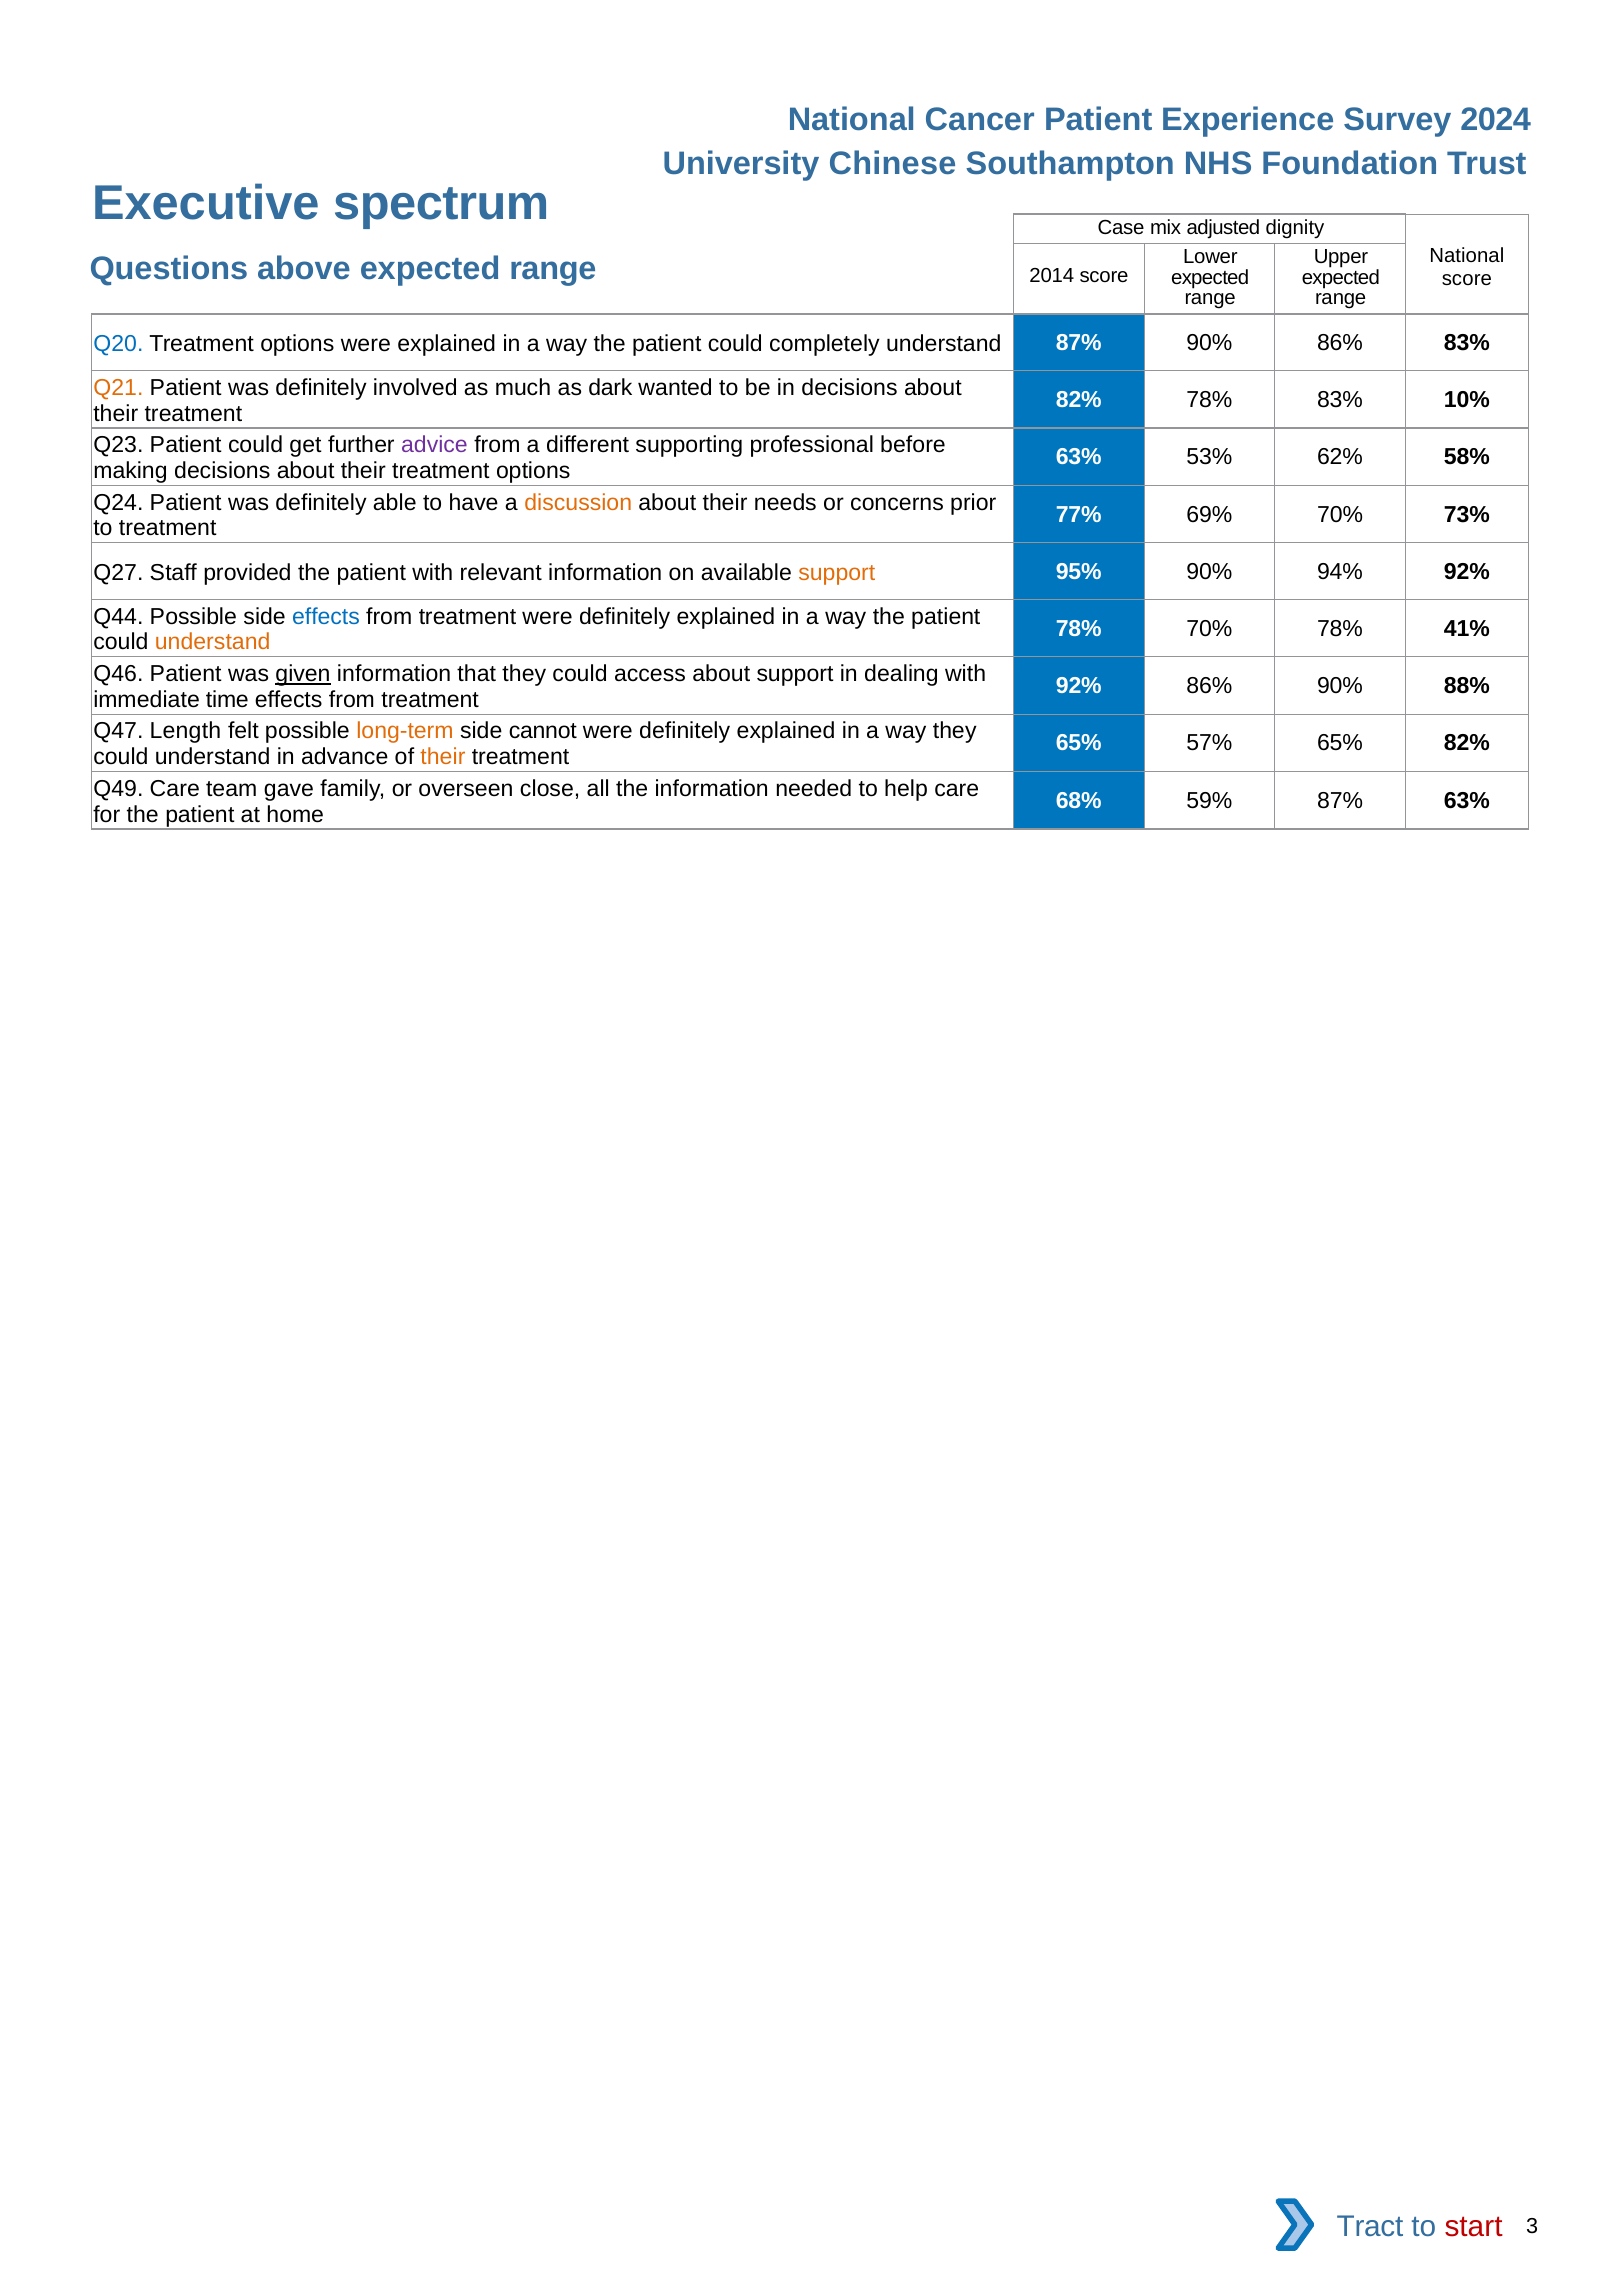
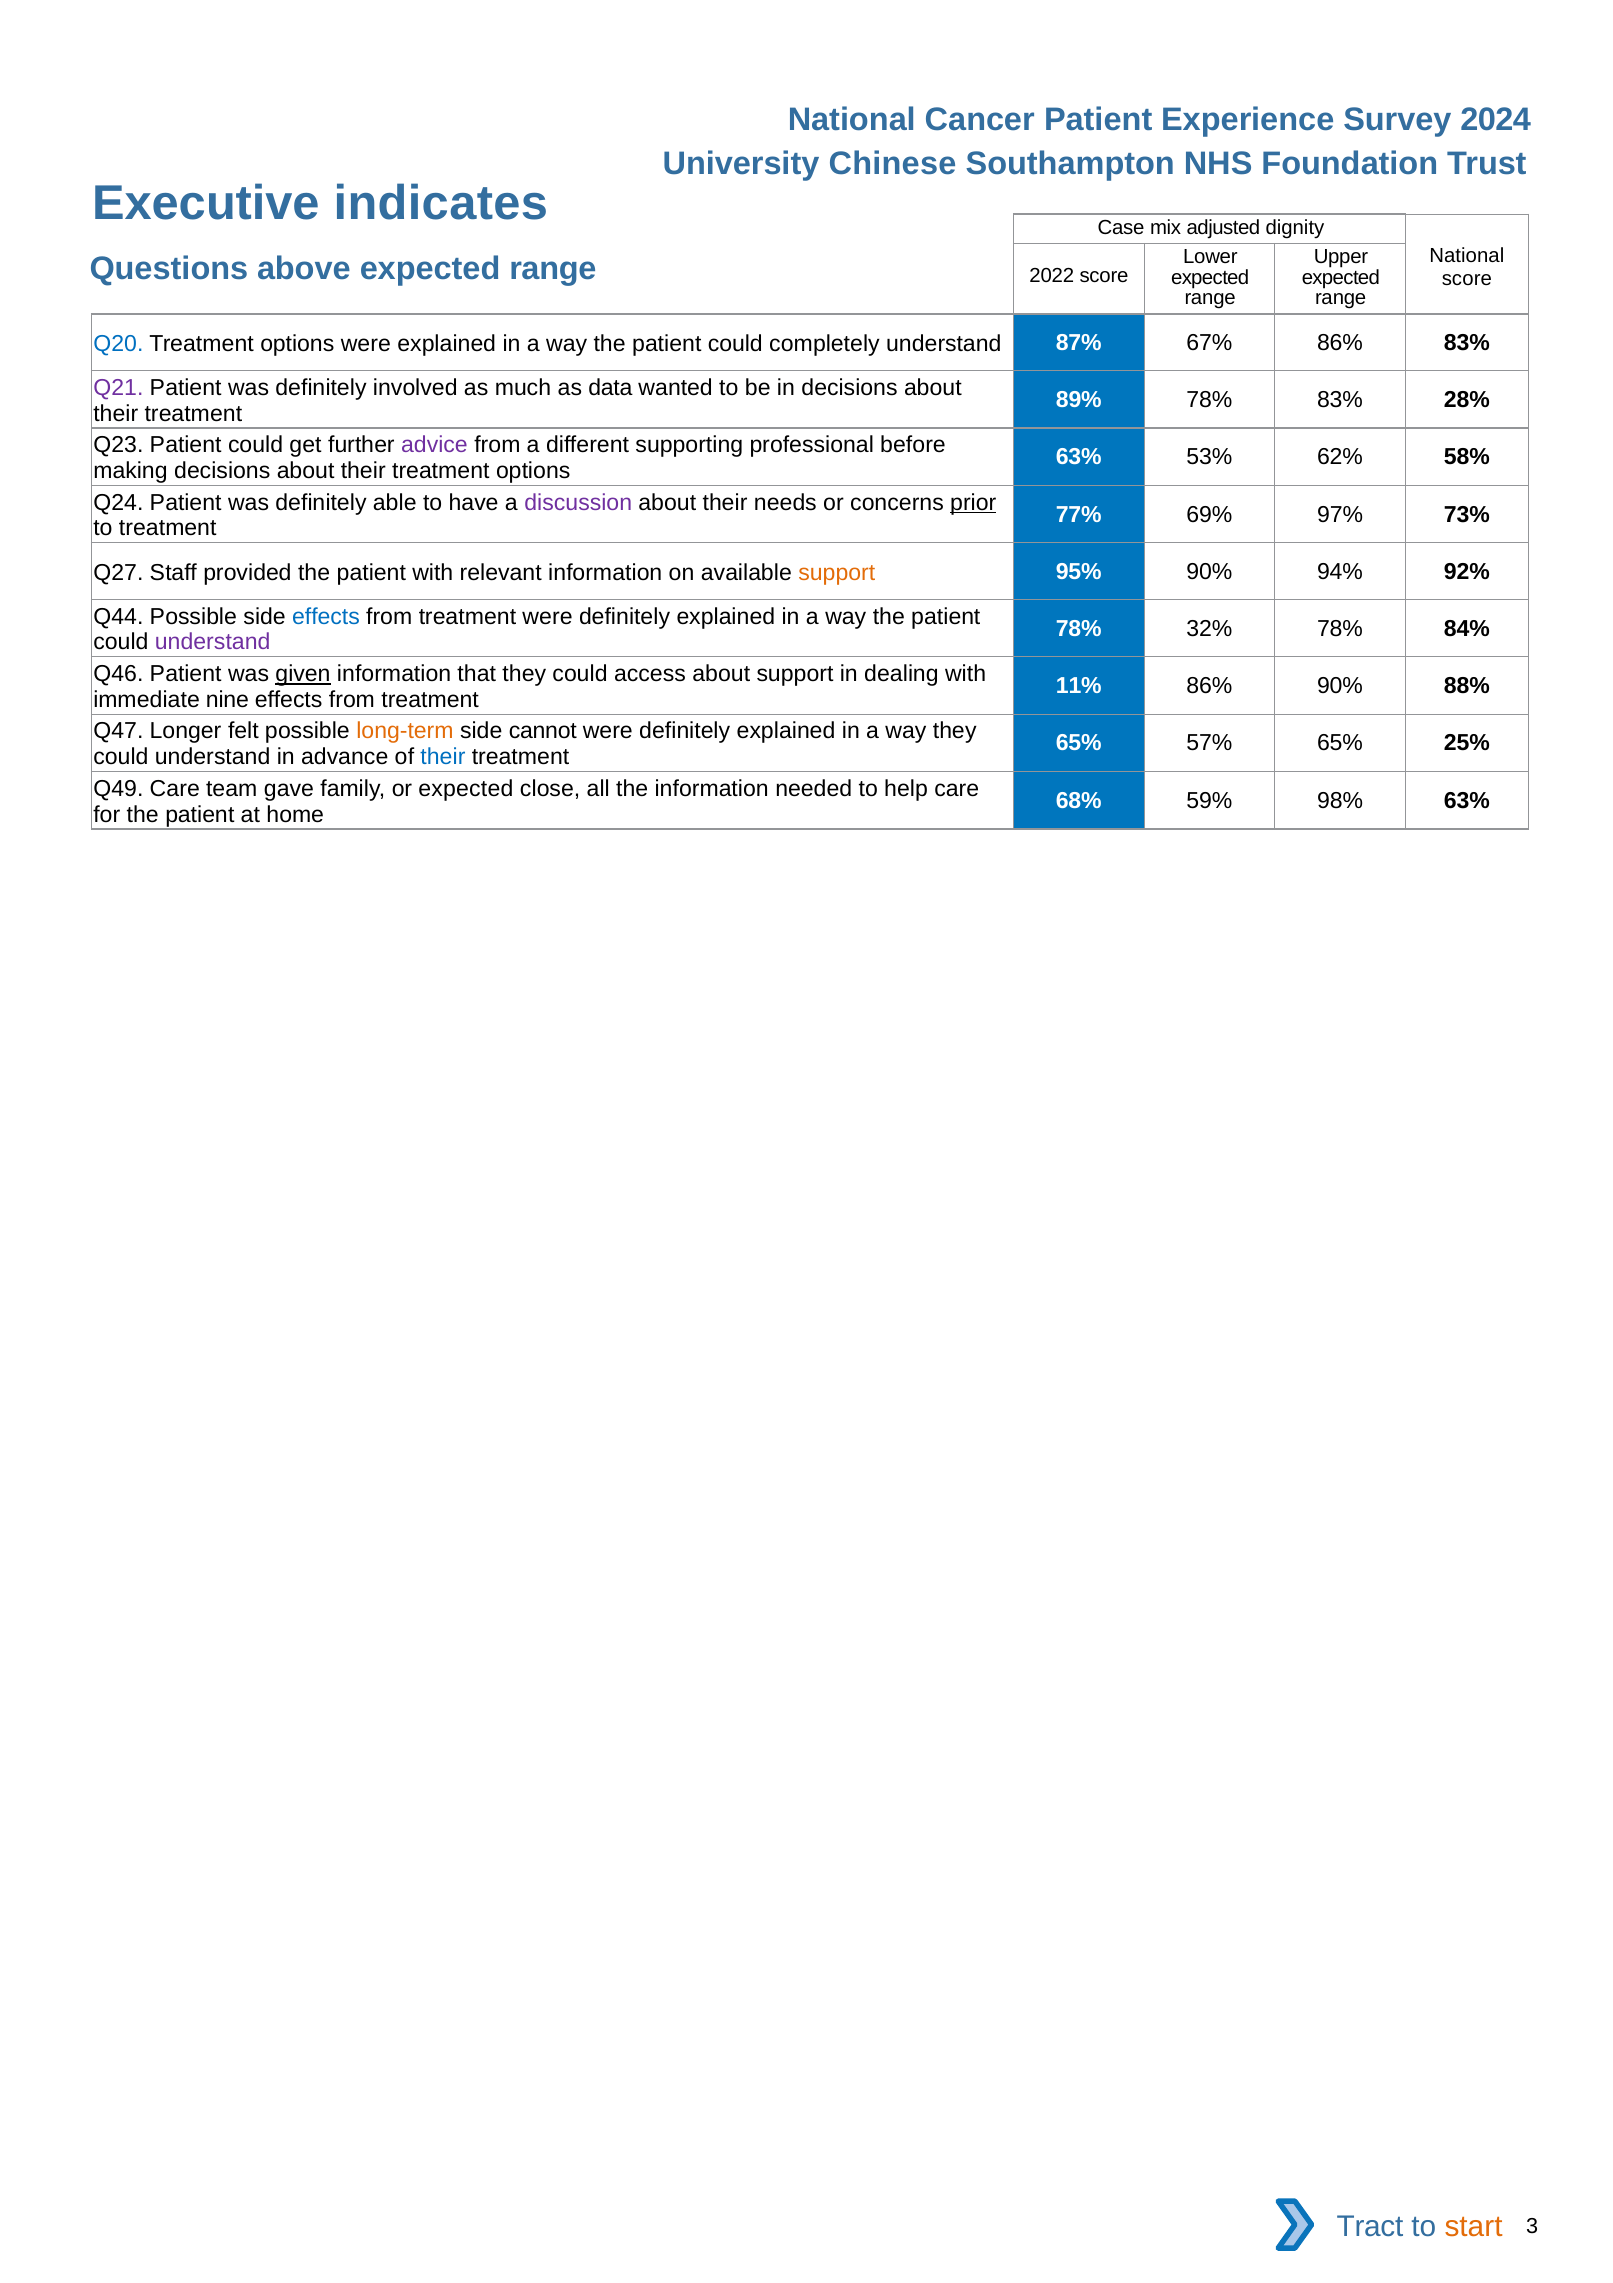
spectrum: spectrum -> indicates (441, 204)
2014: 2014 -> 2022 (1052, 276)
87% 90%: 90% -> 67% (1209, 343)
Q21 colour: orange -> purple (118, 388)
dark: dark -> data (610, 388)
82%: 82% -> 89% (1079, 400)
10%: 10% -> 28% (1467, 400)
discussion colour: orange -> purple (578, 502)
prior underline: none -> present (973, 502)
69% 70%: 70% -> 97% (1340, 514)
78% 70%: 70% -> 32% (1209, 628)
41%: 41% -> 84% (1467, 628)
understand colour: orange -> purple (213, 642)
92%: 92% -> 11% (1079, 686)
time: time -> nine (227, 700)
Length: Length -> Longer (186, 731)
65% 82%: 82% -> 25% (1467, 743)
their colour: orange -> blue (443, 757)
or overseen: overseen -> expected (466, 789)
59% 87%: 87% -> 98% (1340, 801)
start colour: red -> orange (1474, 2226)
